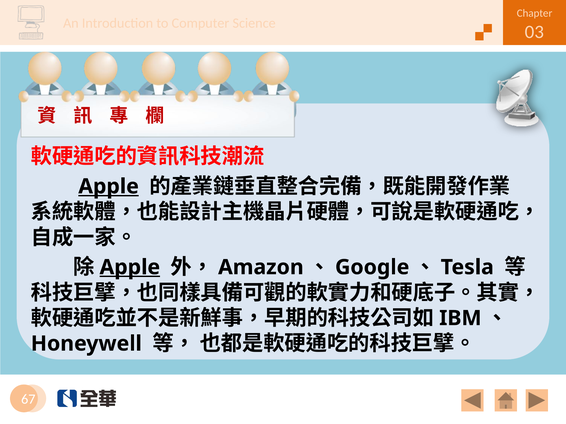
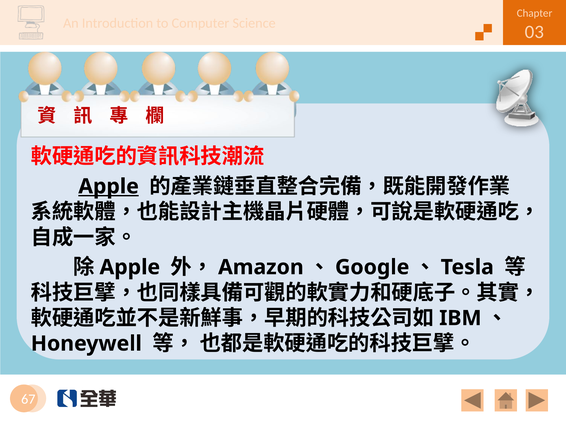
Apple underline: present -> none (130, 268)
